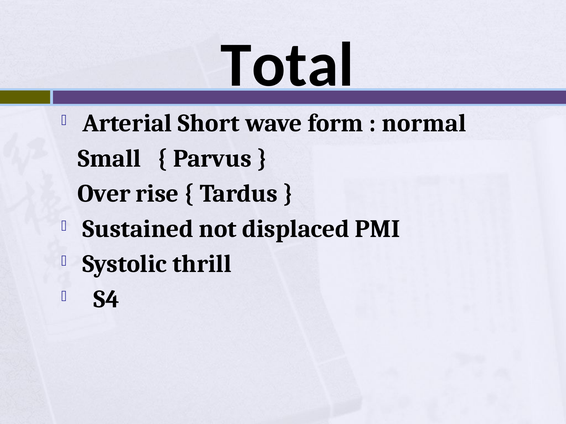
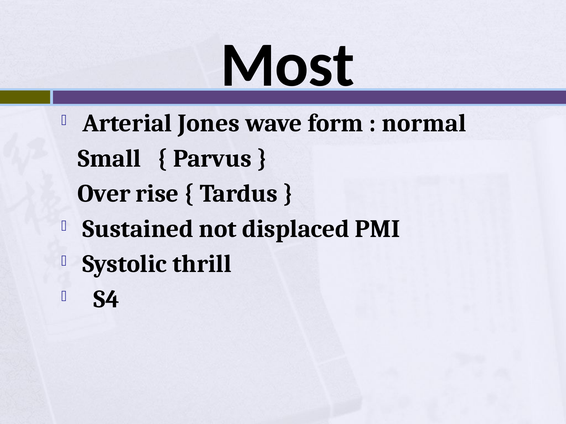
Total: Total -> Most (288, 65)
Short: Short -> Jones (209, 123)
